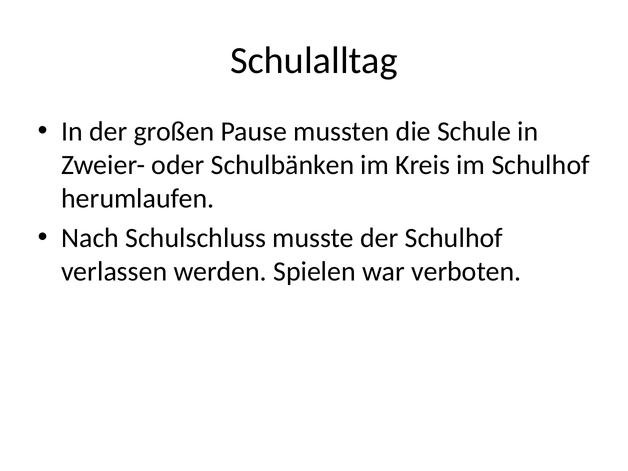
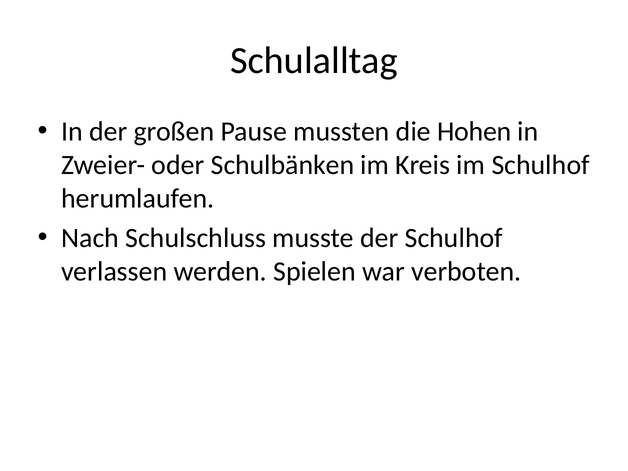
Schule: Schule -> Hohen (474, 132)
